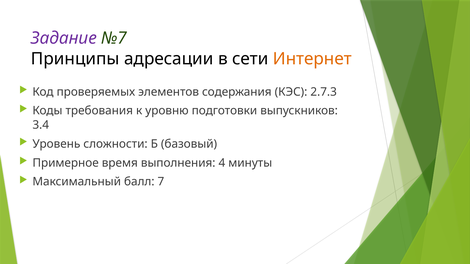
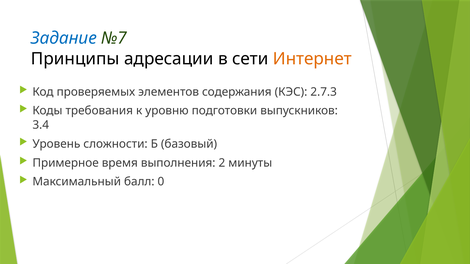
Задание colour: purple -> blue (64, 38)
4: 4 -> 2 (222, 163)
7: 7 -> 0 (161, 182)
